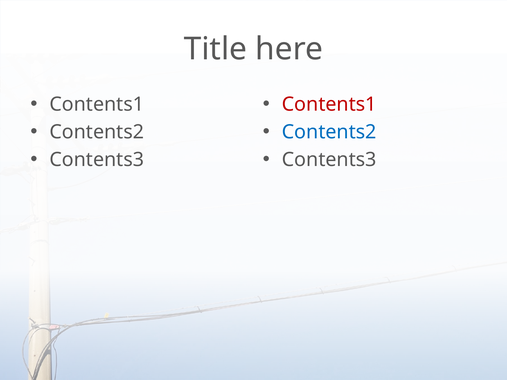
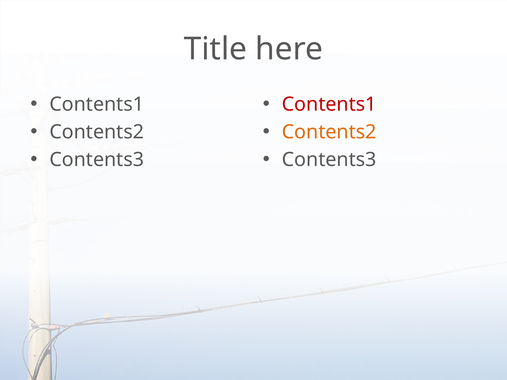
Contents2 colour: blue -> orange (329, 132)
